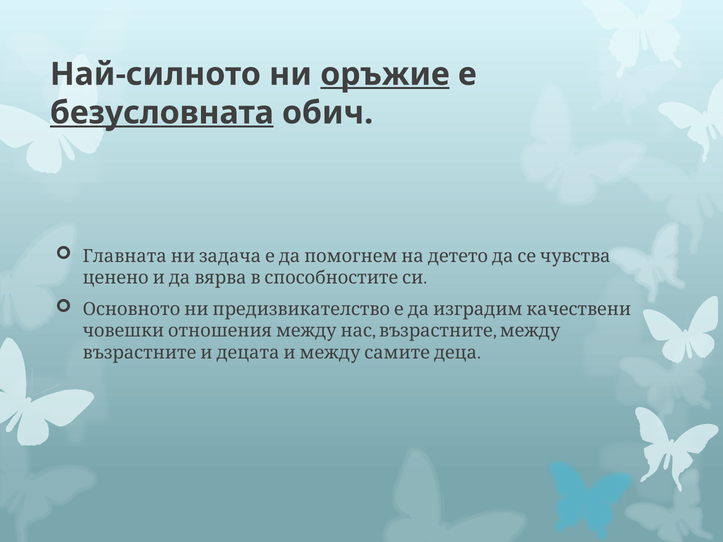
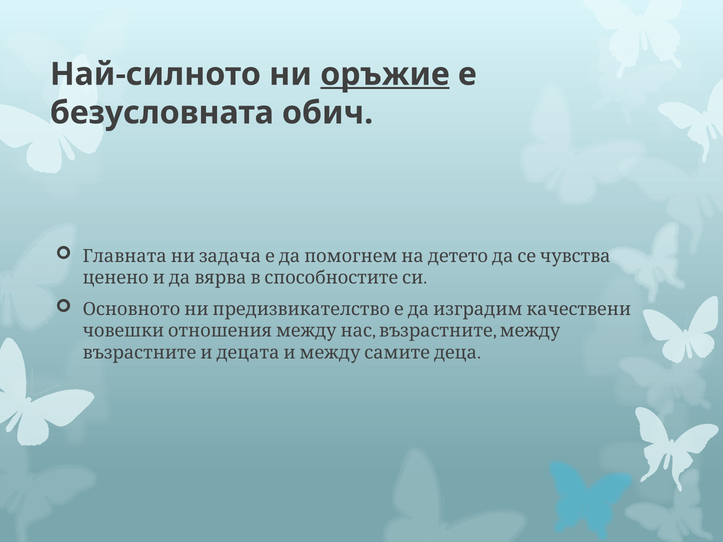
безусловната underline: present -> none (162, 113)
